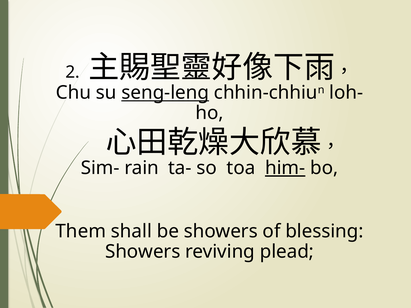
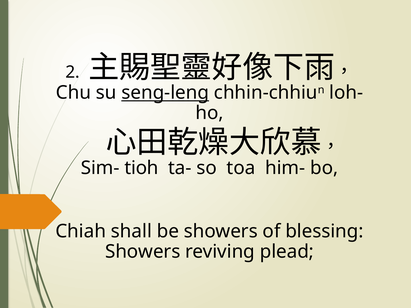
rain: rain -> tioh (142, 168)
him- underline: present -> none (285, 168)
Them: Them -> Chiah (81, 232)
